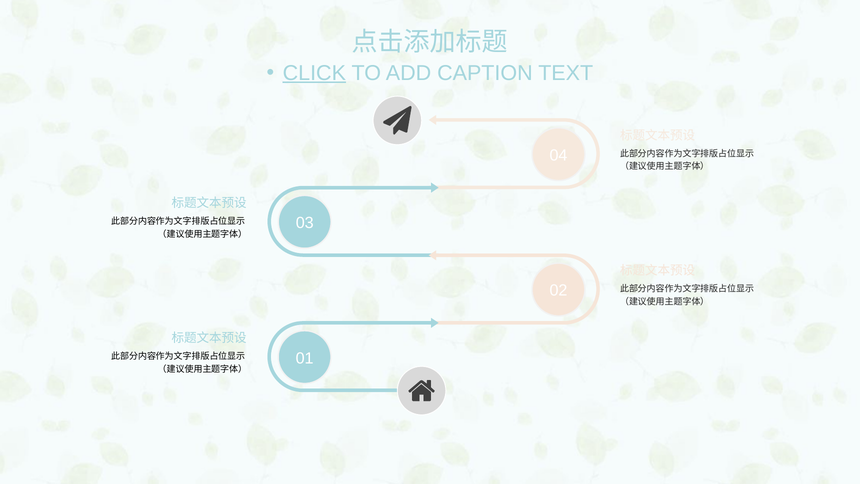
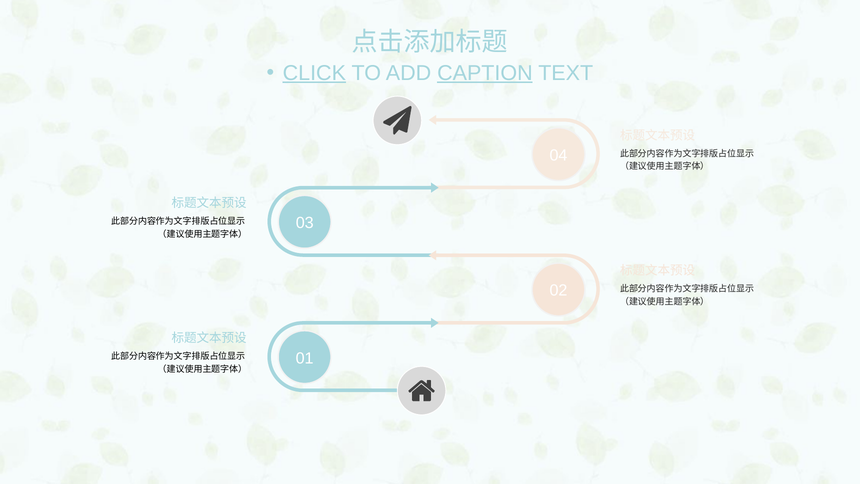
CAPTION underline: none -> present (485, 73)
